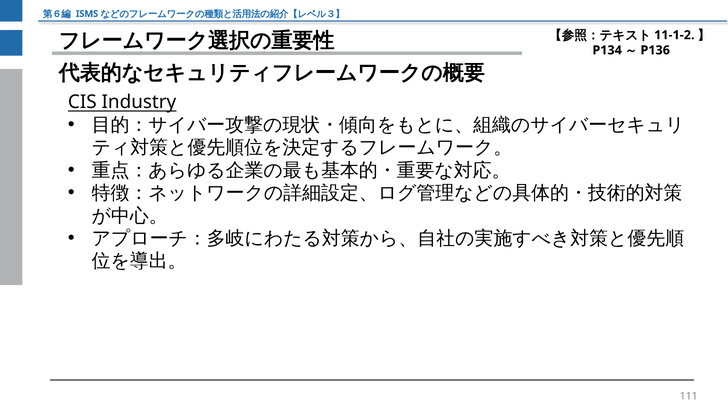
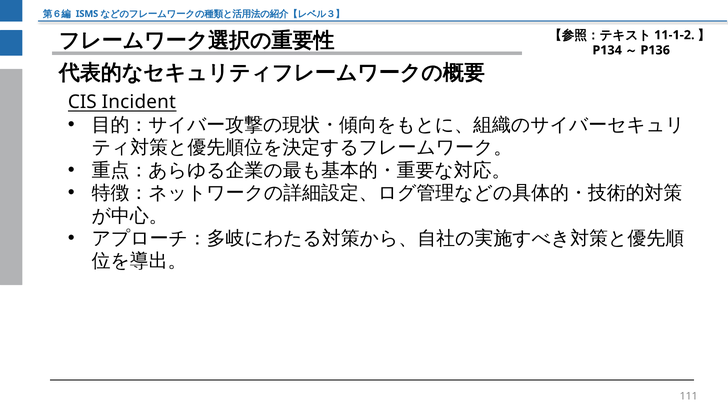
Industry: Industry -> Incident (139, 102)
